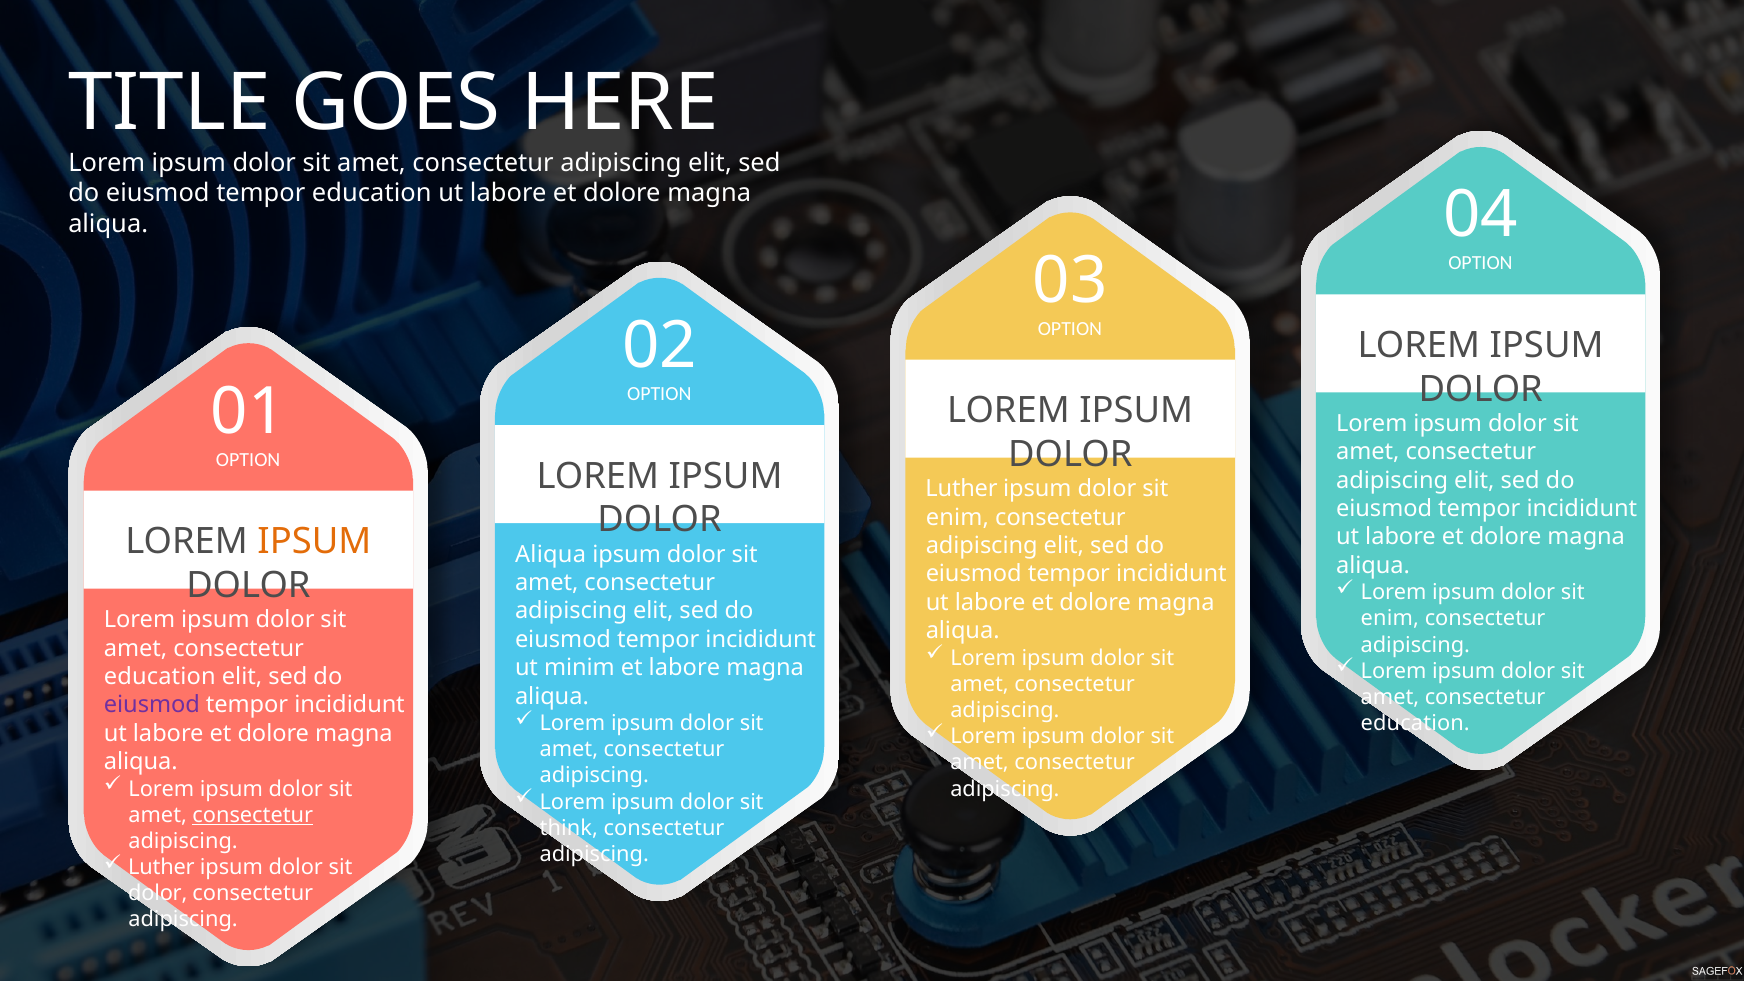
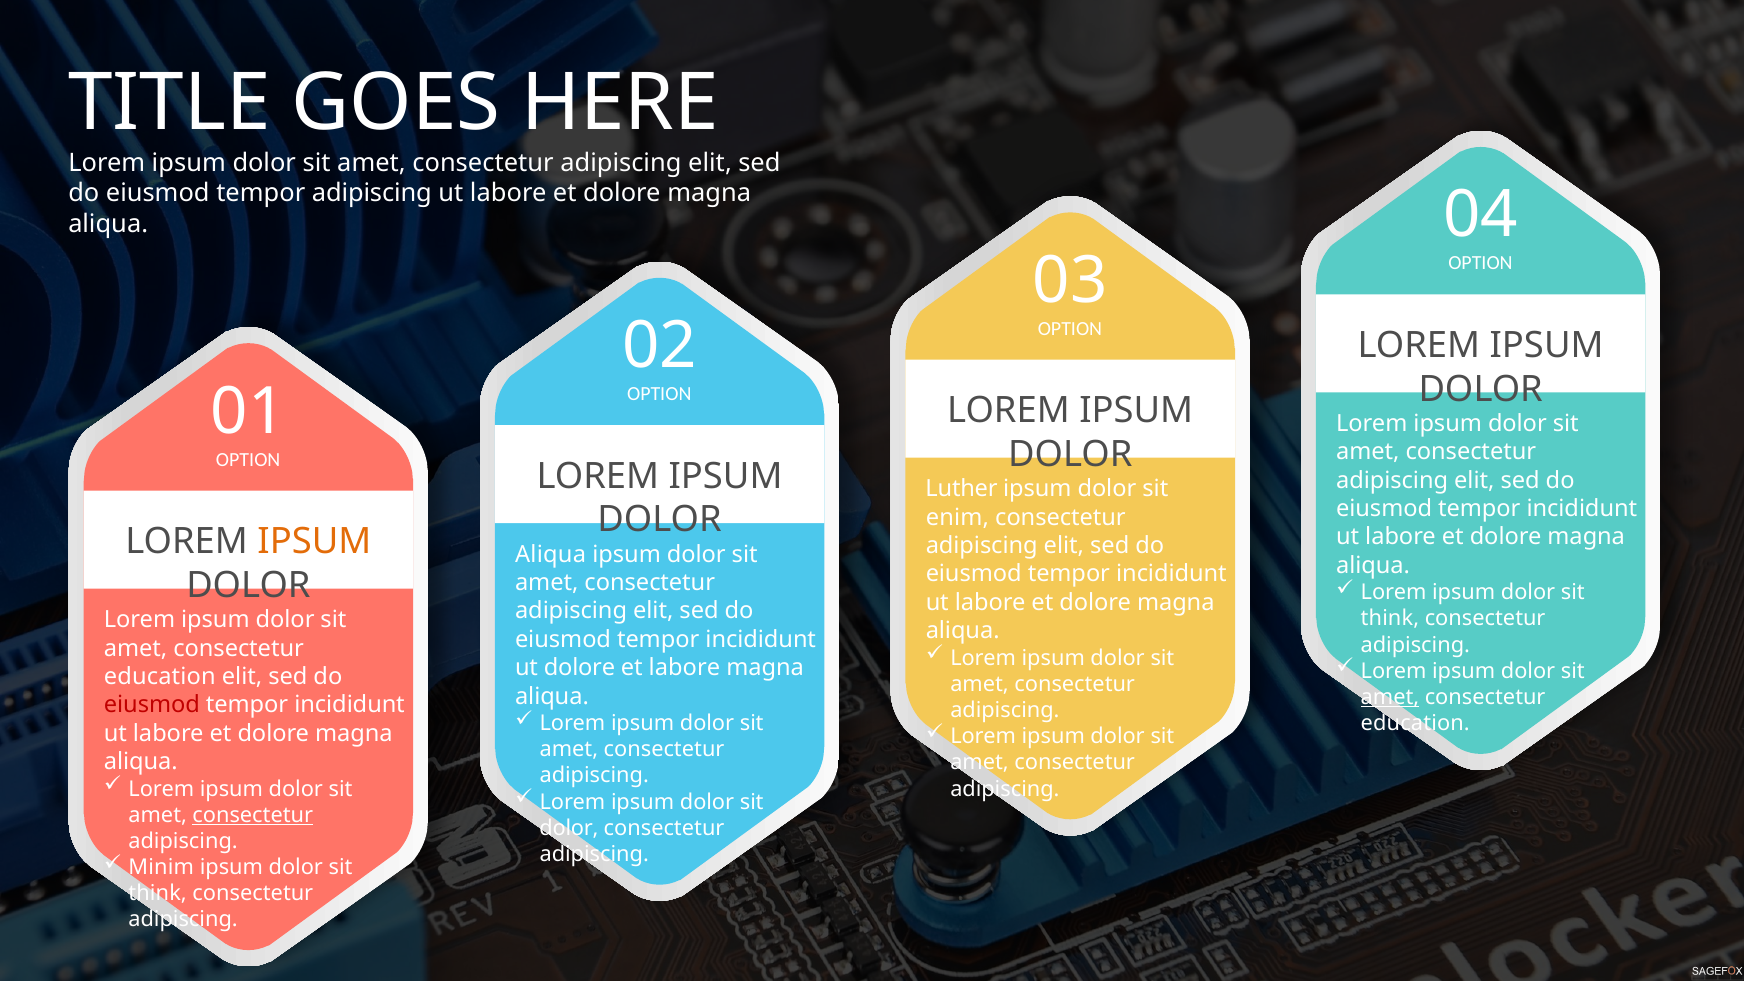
tempor education: education -> adipiscing (372, 194)
enim: enim -> think (1390, 619)
ut minim: minim -> dolore (580, 668)
amet underline: none -> present (1390, 697)
eiusmod colour: purple -> red (152, 705)
think: think -> dolor (569, 828)
Luther: Luther -> Minim (161, 867)
dolor: dolor -> think (158, 893)
